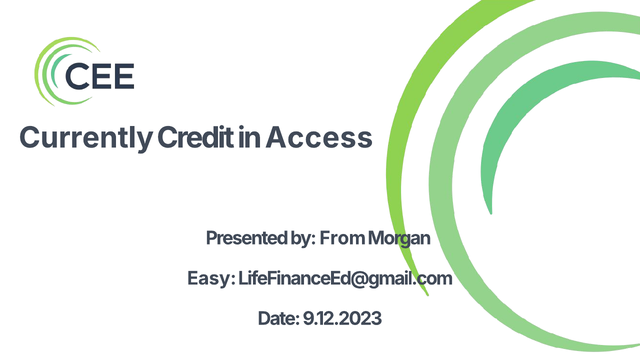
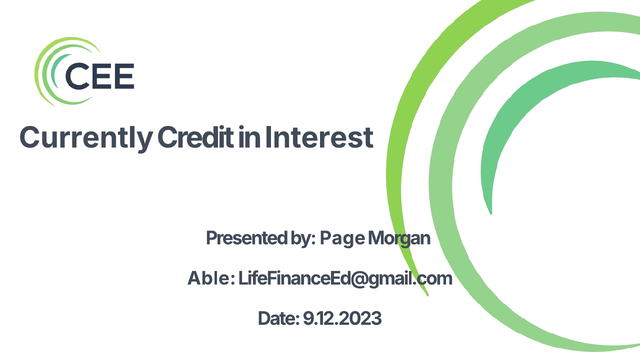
Access: Access -> Interest (319, 138)
From: From -> Page (343, 238)
Easy: Easy -> Able (212, 278)
